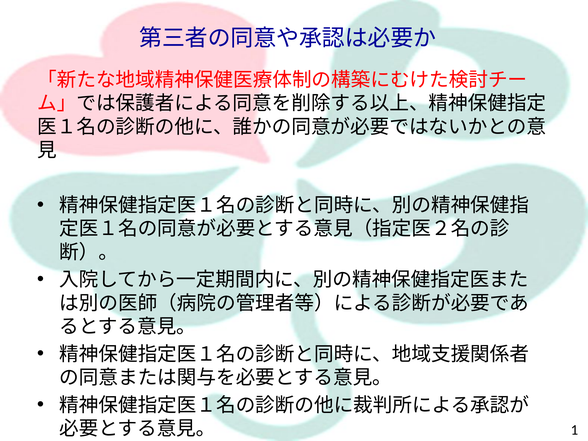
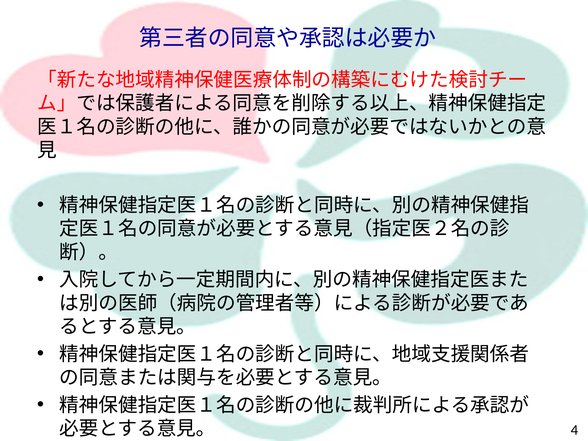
1: 1 -> 4 (574, 430)
